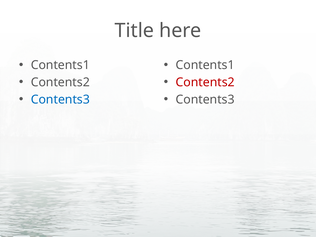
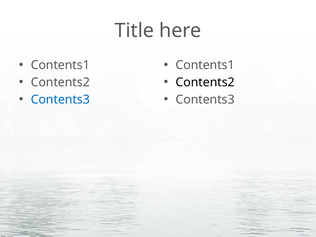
Contents2 colour: red -> black (205, 82)
